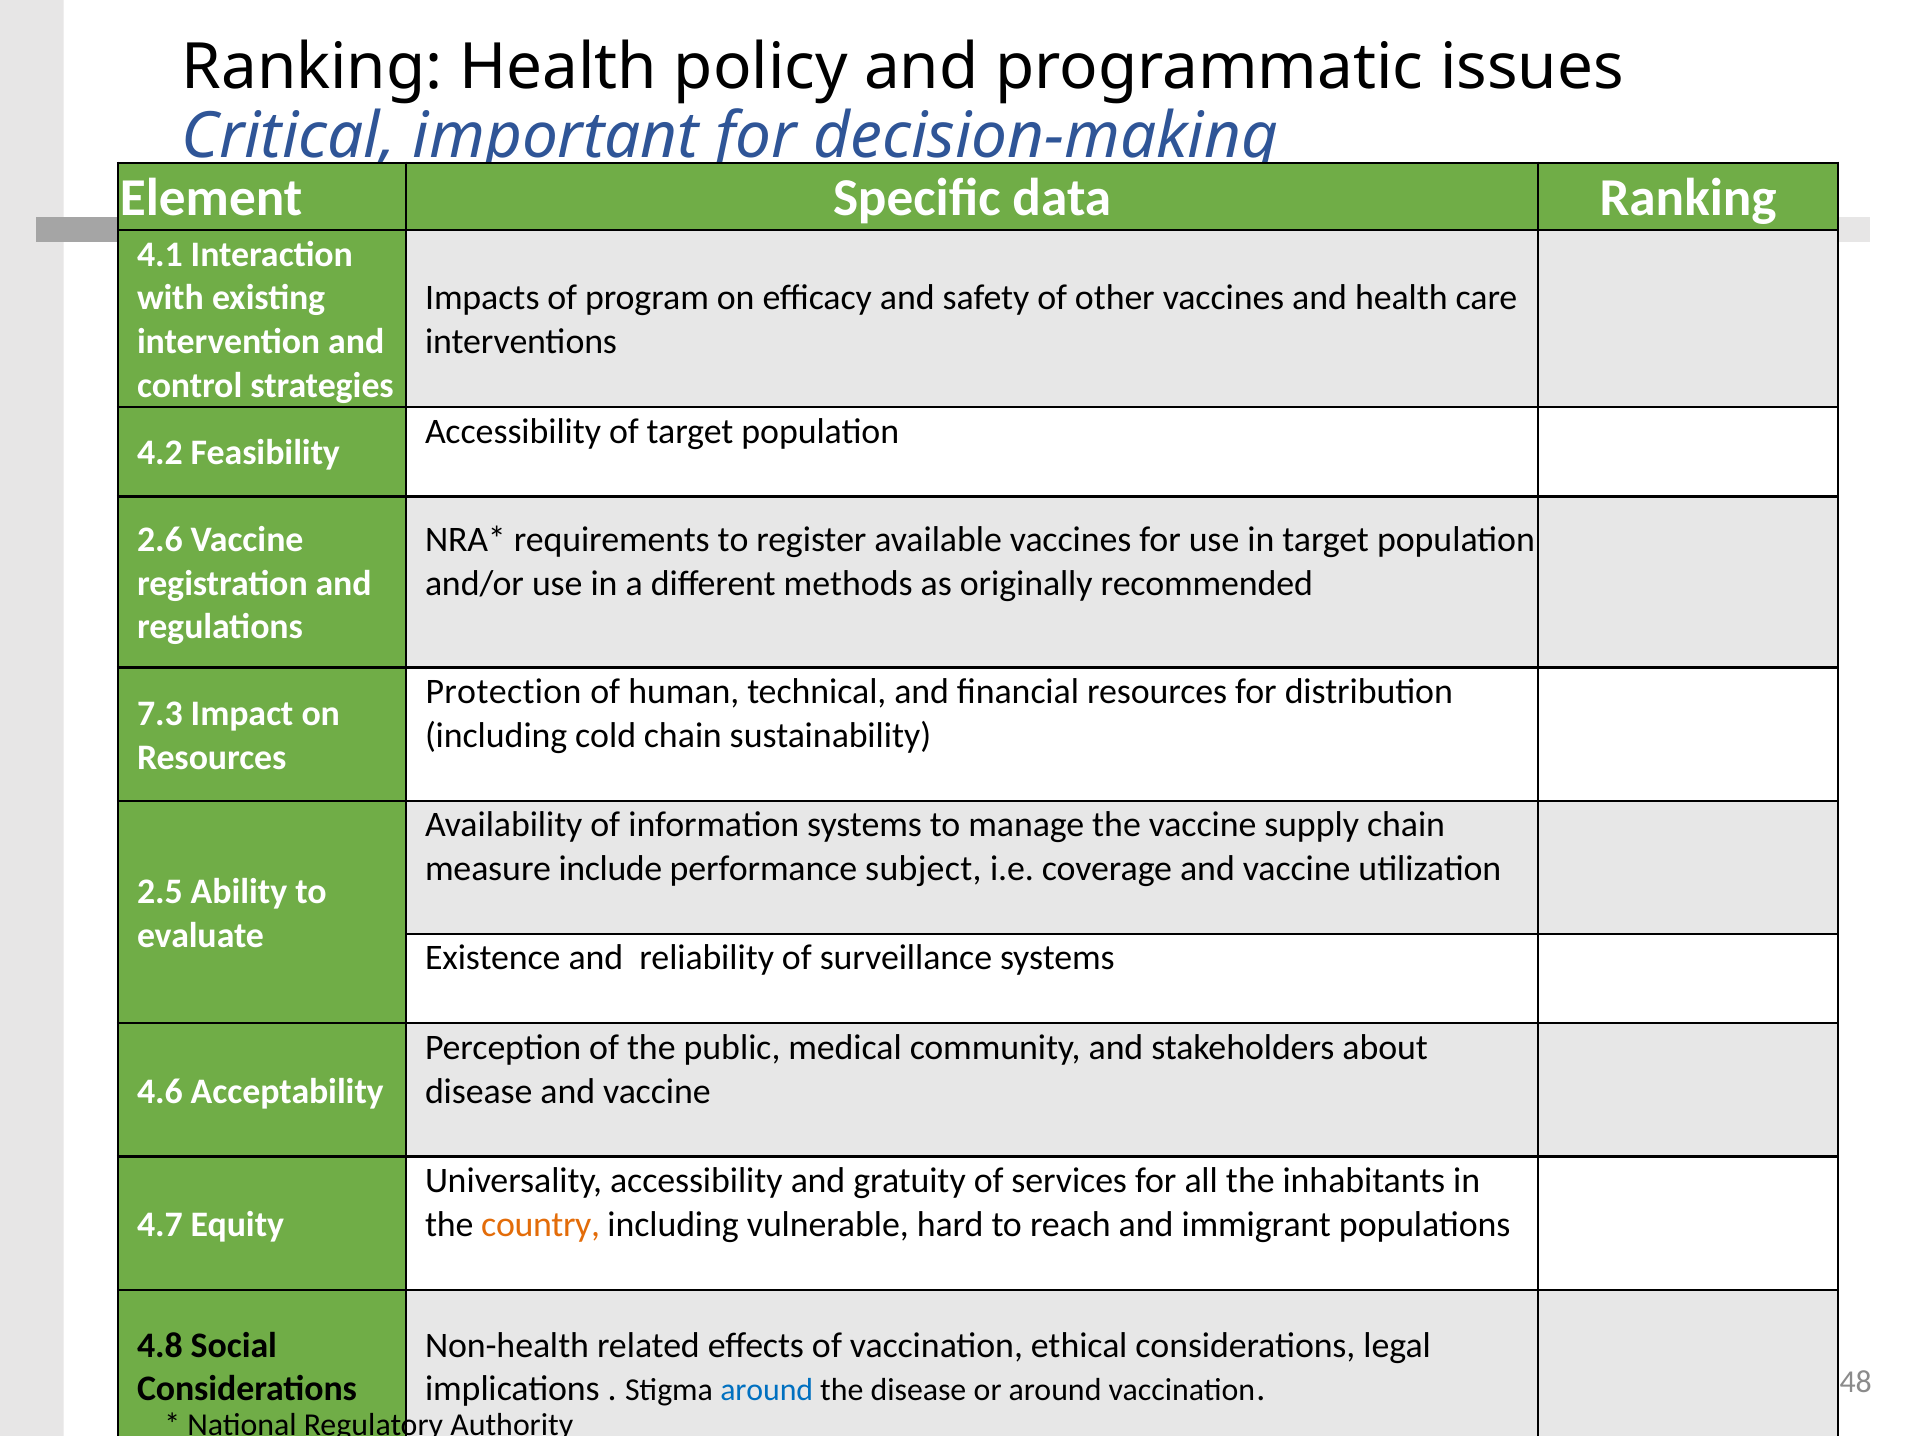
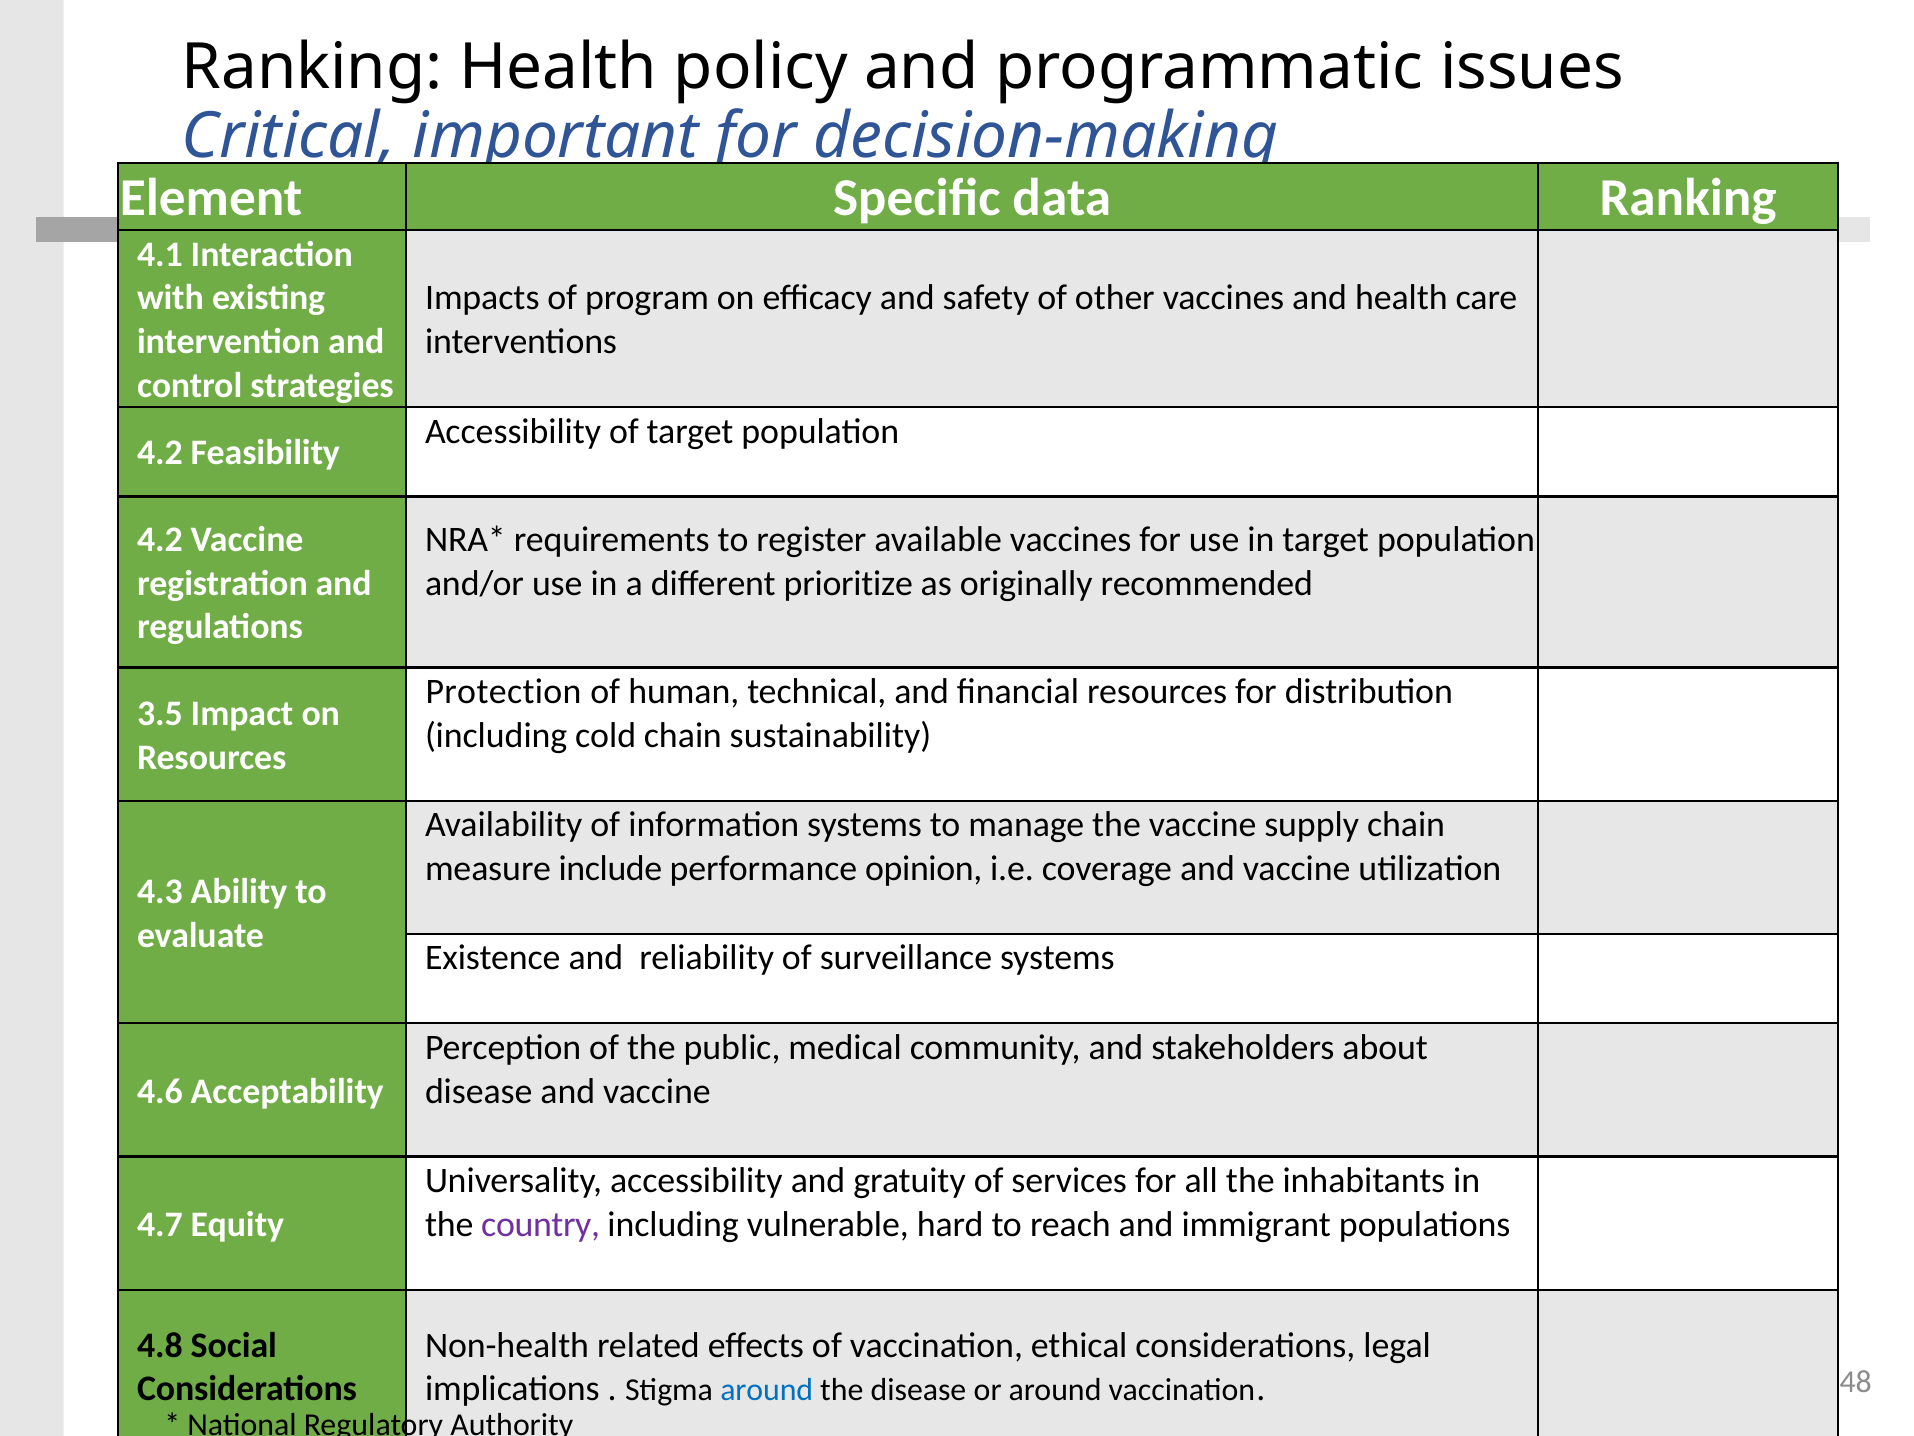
2.6: 2.6 -> 4.2 (160, 539)
methods: methods -> prioritize (848, 583)
7.3: 7.3 -> 3.5 (160, 713)
subject: subject -> opinion (924, 868)
2.5: 2.5 -> 4.3 (160, 891)
country colour: orange -> purple (541, 1224)
